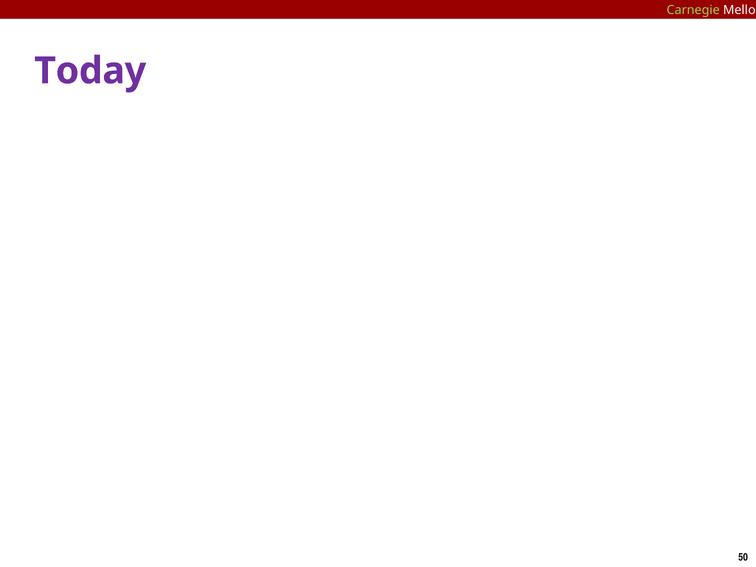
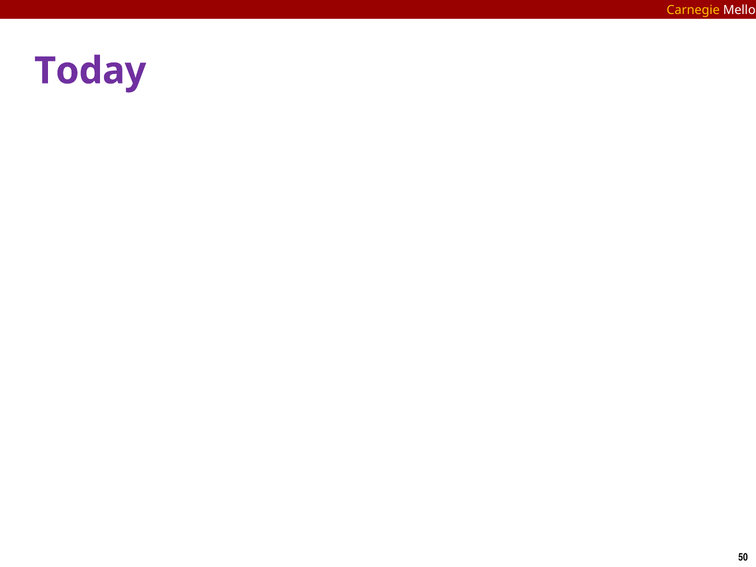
Carnegie colour: light green -> yellow (693, 10)
